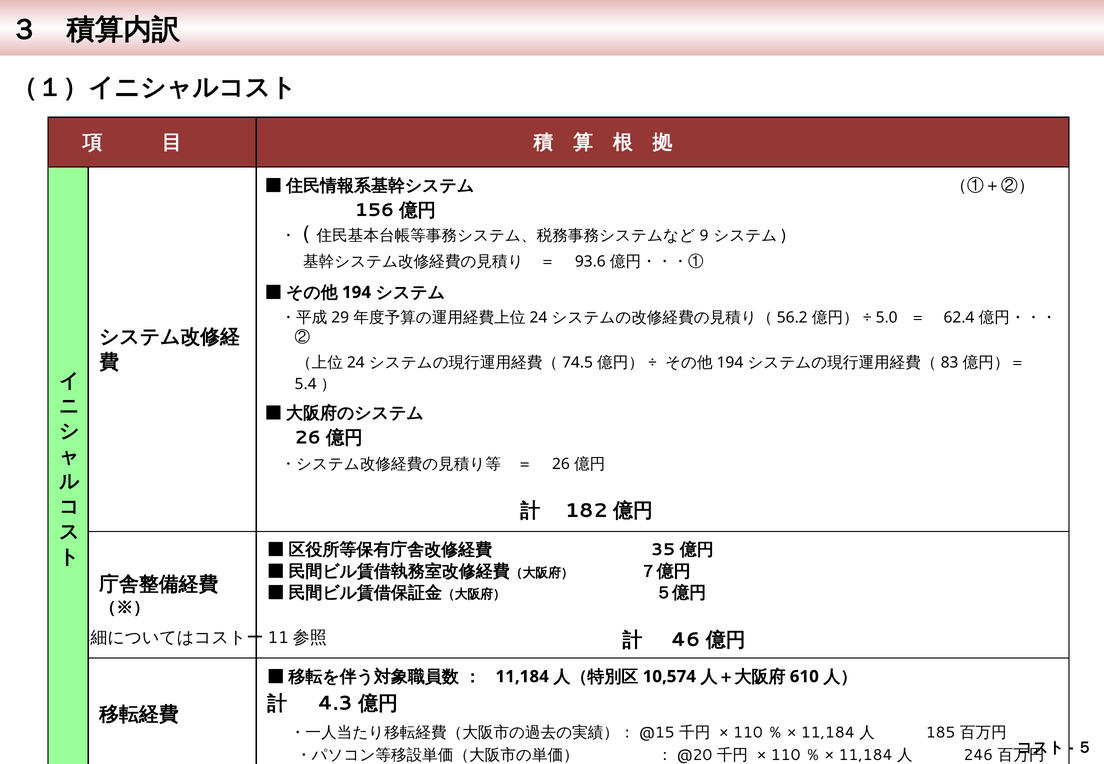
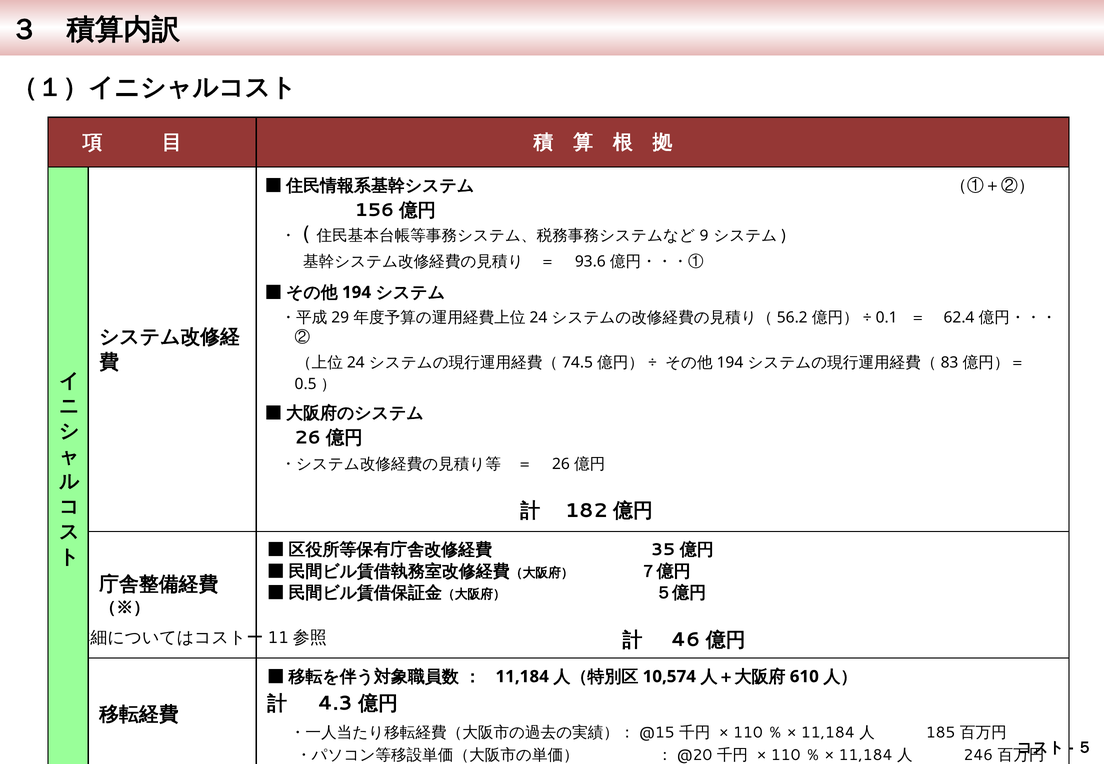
5.0: 5.0 -> 0.1 (887, 318)
5.4: 5.4 -> 0.5 (306, 384)
